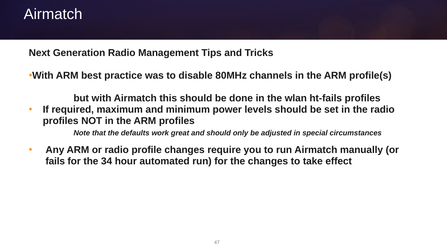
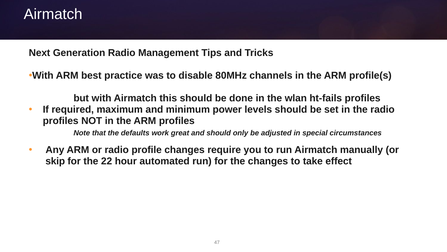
fails: fails -> skip (55, 161)
34: 34 -> 22 (107, 161)
